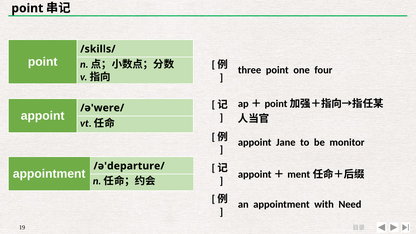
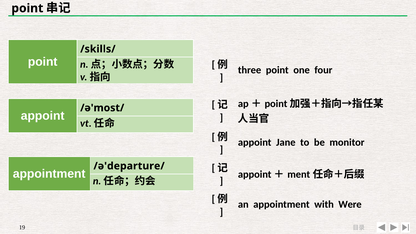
/ə'were/: /ə'were/ -> /ə'most/ (102, 108)
Need: Need -> Were (350, 204)
